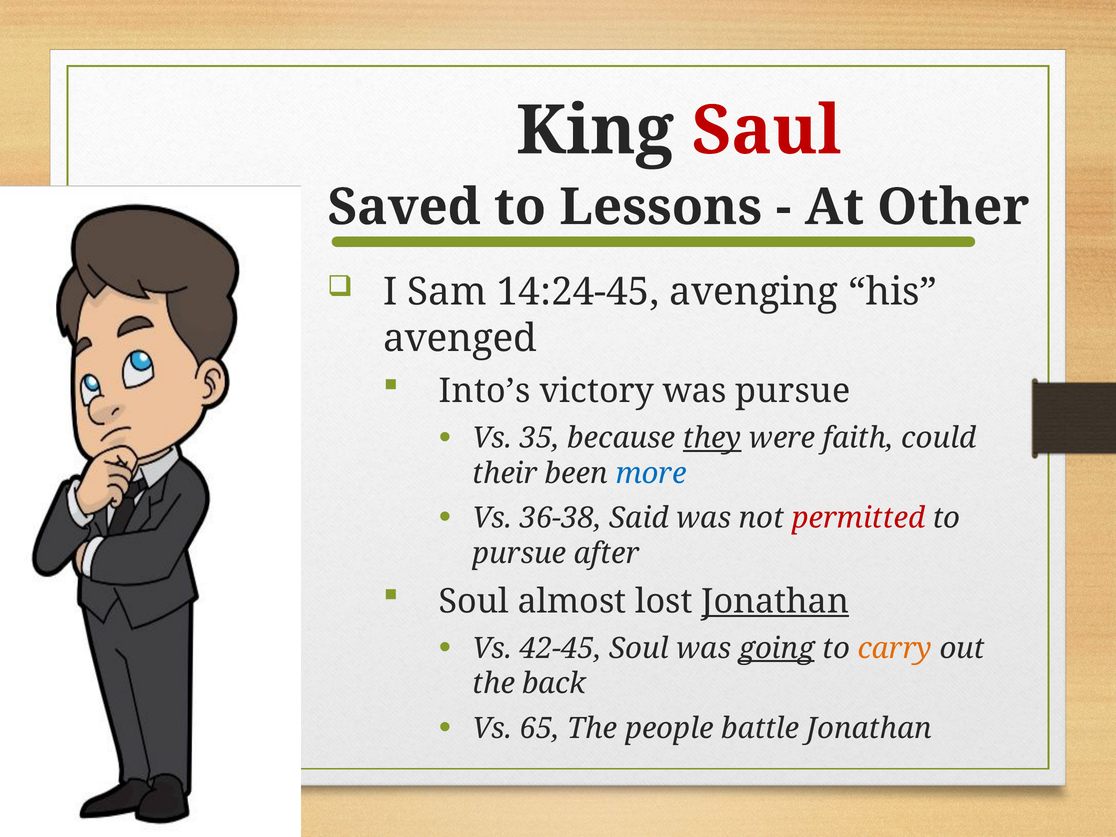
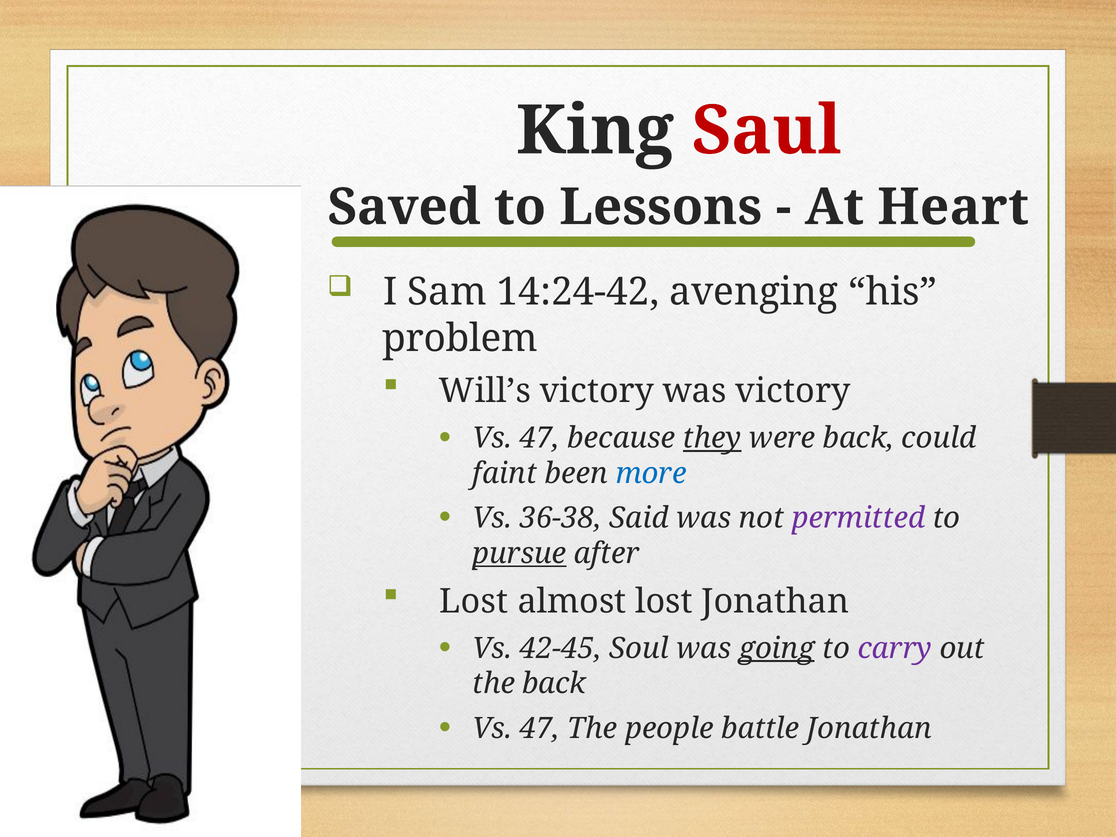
Other: Other -> Heart (953, 207)
14:24-45: 14:24-45 -> 14:24-42 (578, 292)
avenged: avenged -> problem (460, 338)
Into’s: Into’s -> Will’s (485, 391)
was pursue: pursue -> victory (793, 391)
35: 35 -> 47 (540, 438)
were faith: faith -> back (858, 438)
their: their -> faint (505, 474)
permitted colour: red -> purple (858, 518)
pursue underline: none -> present (519, 554)
Soul: Soul -> Lost (474, 601)
Jonathan underline: present -> none (775, 601)
carry colour: orange -> purple (895, 648)
65: 65 -> 47 (540, 728)
